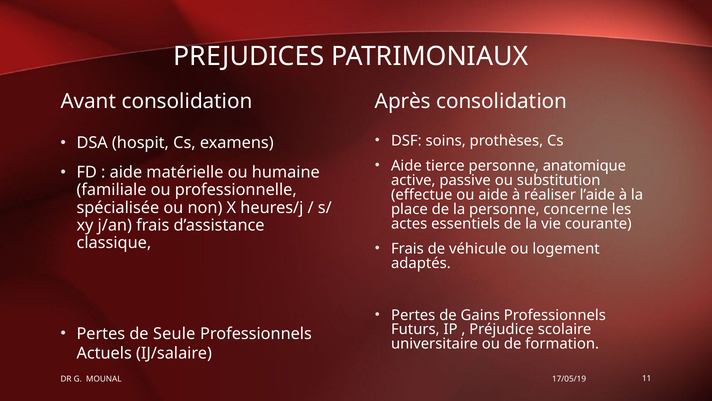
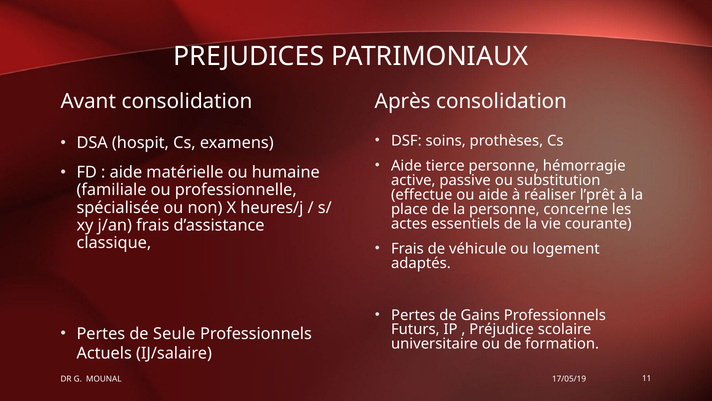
anatomique: anatomique -> hémorragie (584, 166)
l’aide: l’aide -> l’prêt (597, 195)
